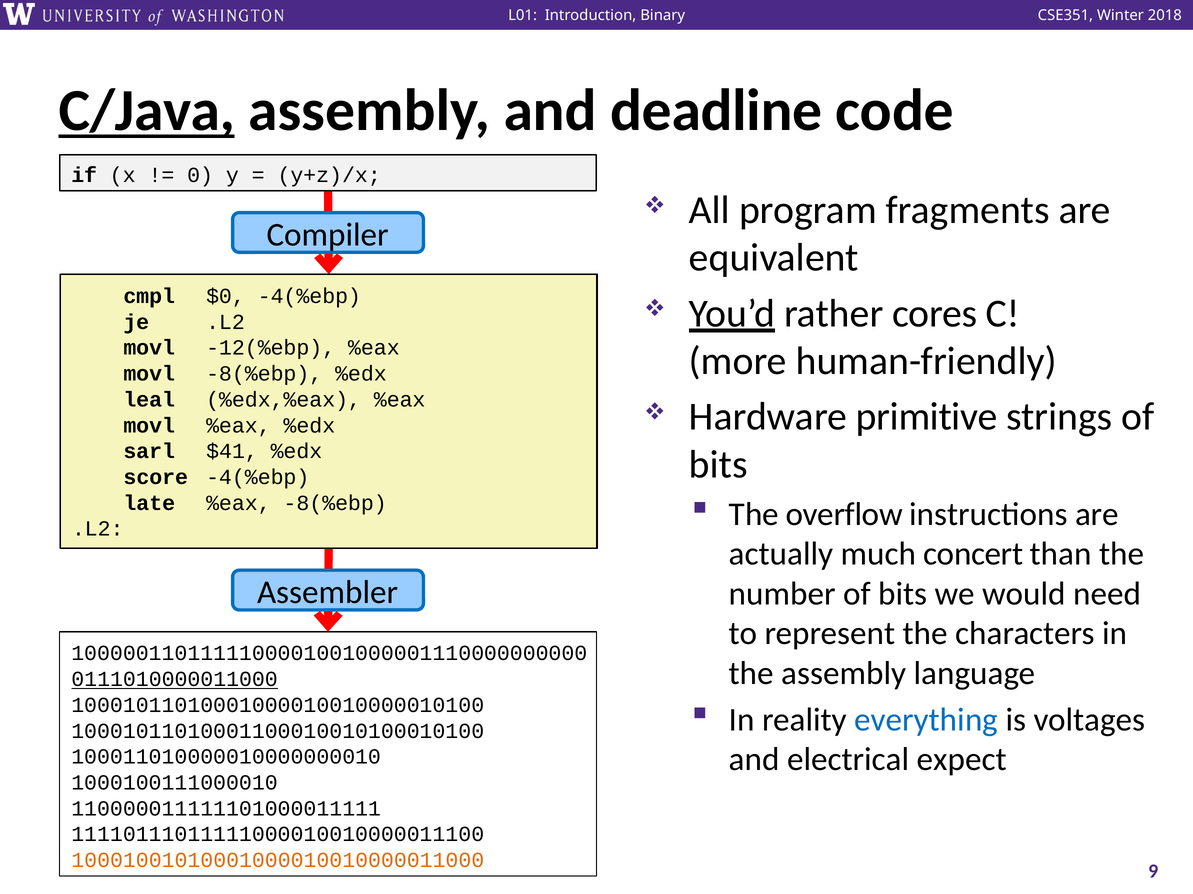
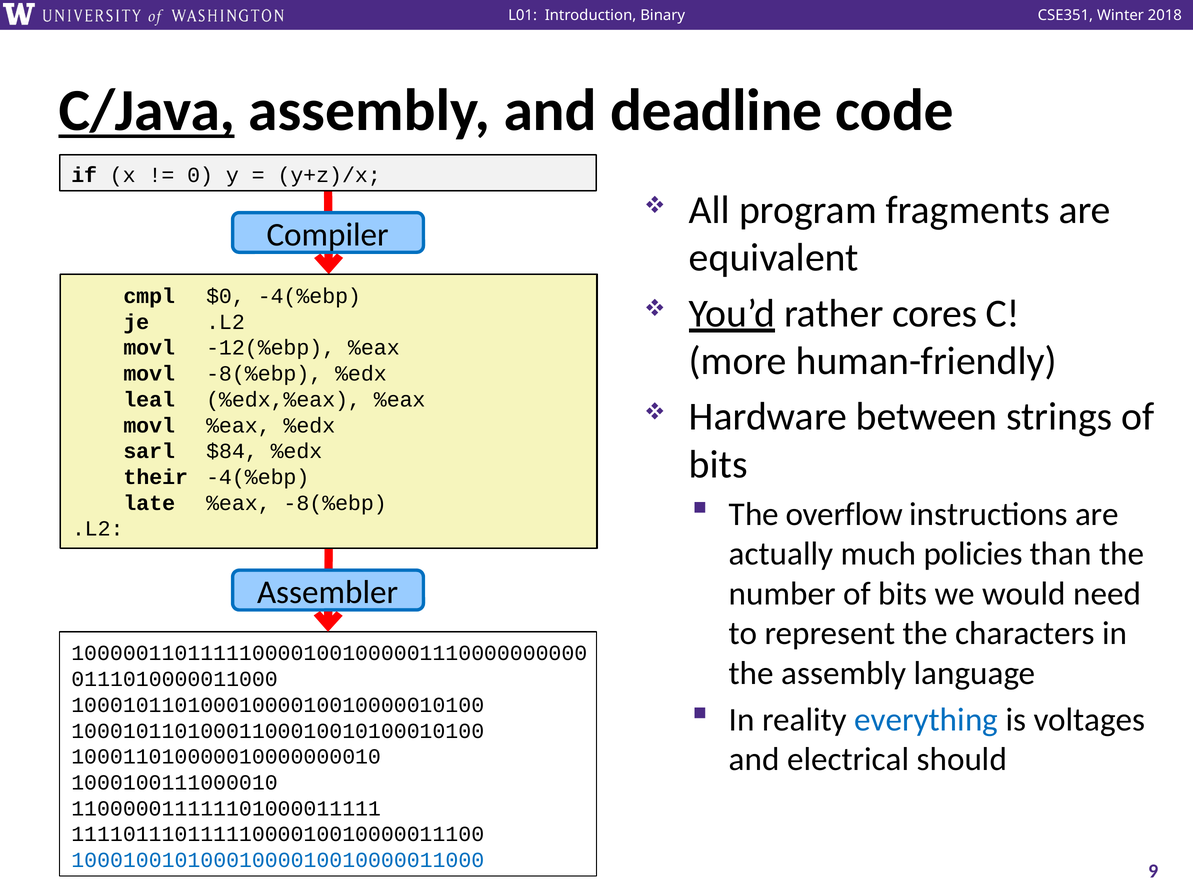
primitive: primitive -> between (927, 417)
$41: $41 -> $84 (232, 452)
score: score -> their (156, 478)
concert: concert -> policies (973, 555)
0111010000011000 underline: present -> none (175, 680)
expect: expect -> should (962, 760)
10001001010001000010010000011000 colour: orange -> blue (278, 861)
